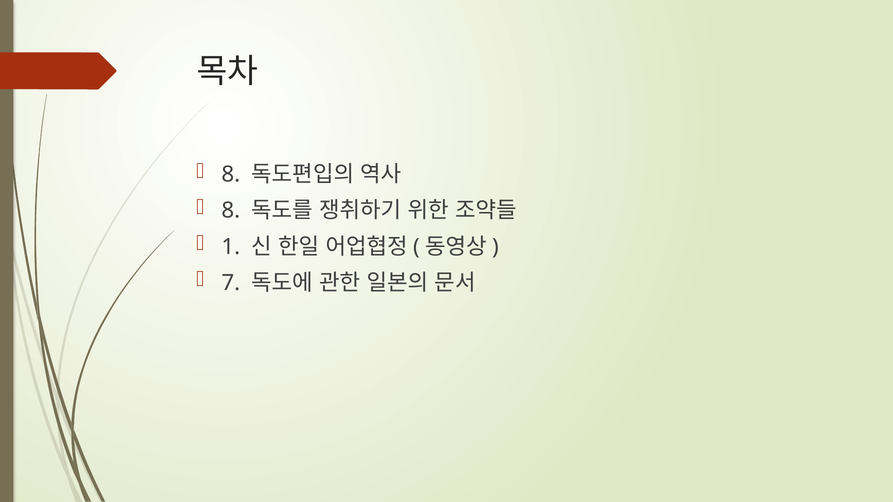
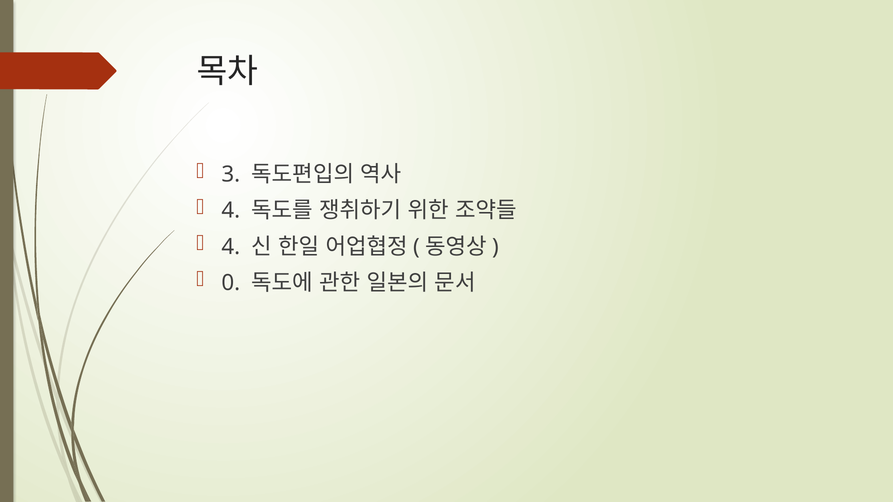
8: 8 -> 3 (231, 175)
8: 8 -> 4 (231, 211)
1: 1 -> 4 (231, 247)
7: 7 -> 0 (231, 283)
